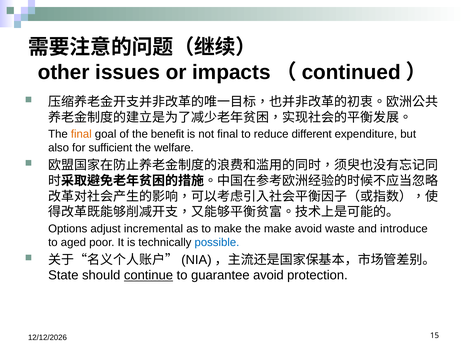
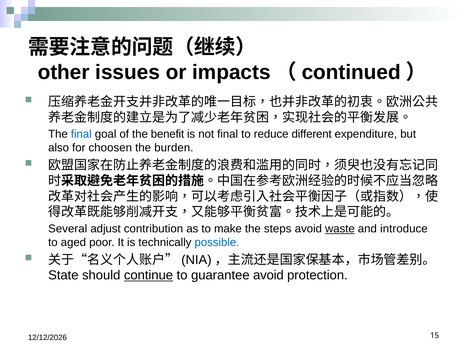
final colour: orange -> blue (81, 134)
sufficient: sufficient -> choosen (110, 148)
welfare: welfare -> burden (174, 148)
Options: Options -> Several (68, 228)
incremental: incremental -> contribution (153, 228)
the make: make -> steps (278, 228)
waste underline: none -> present (340, 228)
